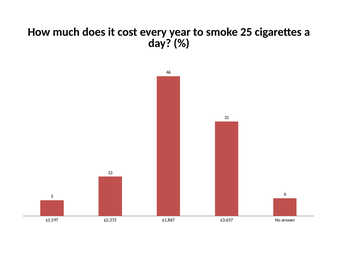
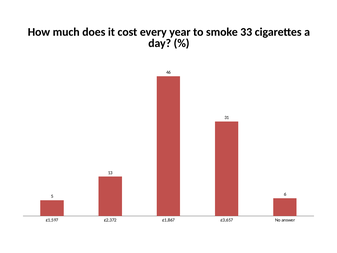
25: 25 -> 33 (246, 32)
